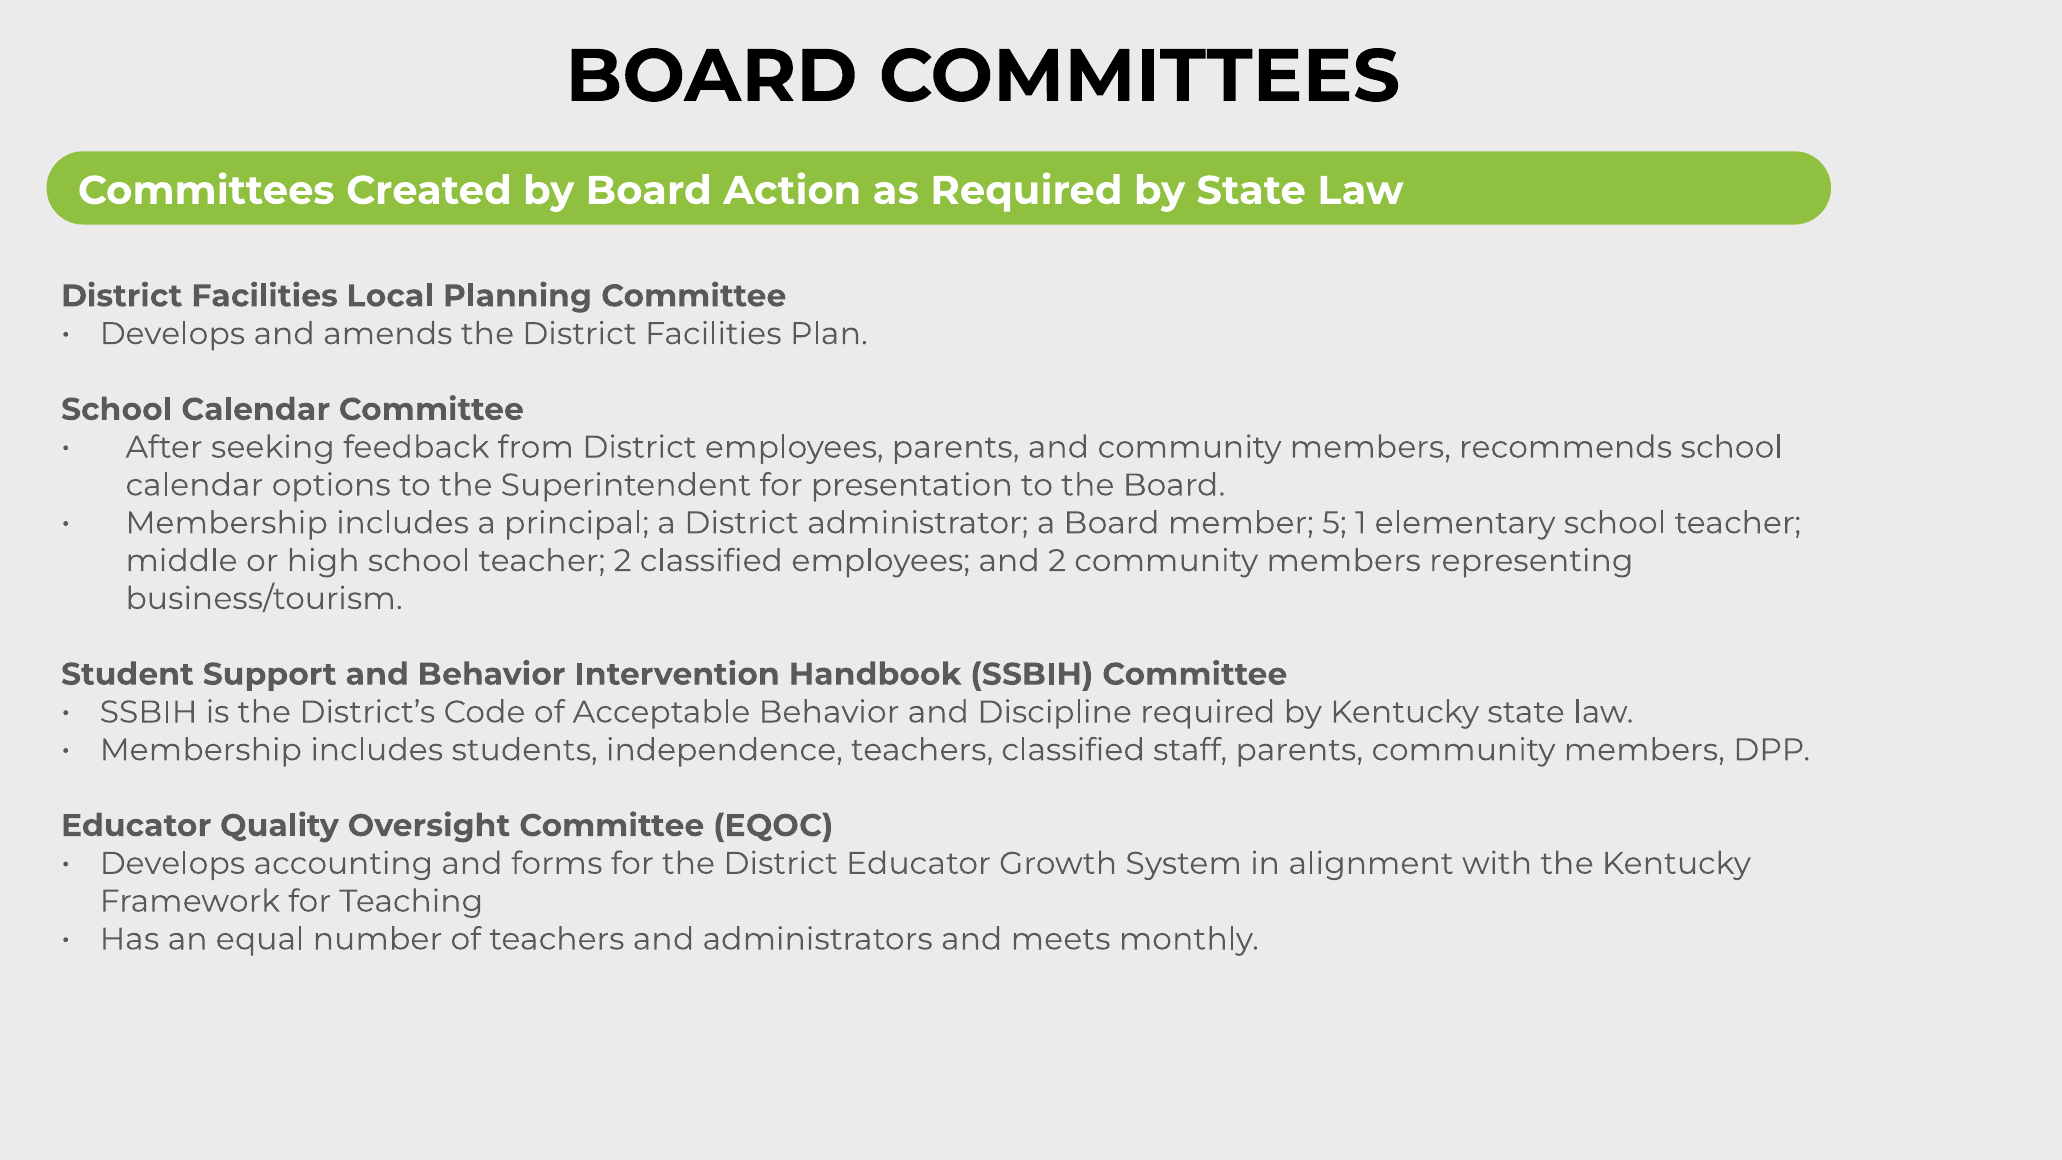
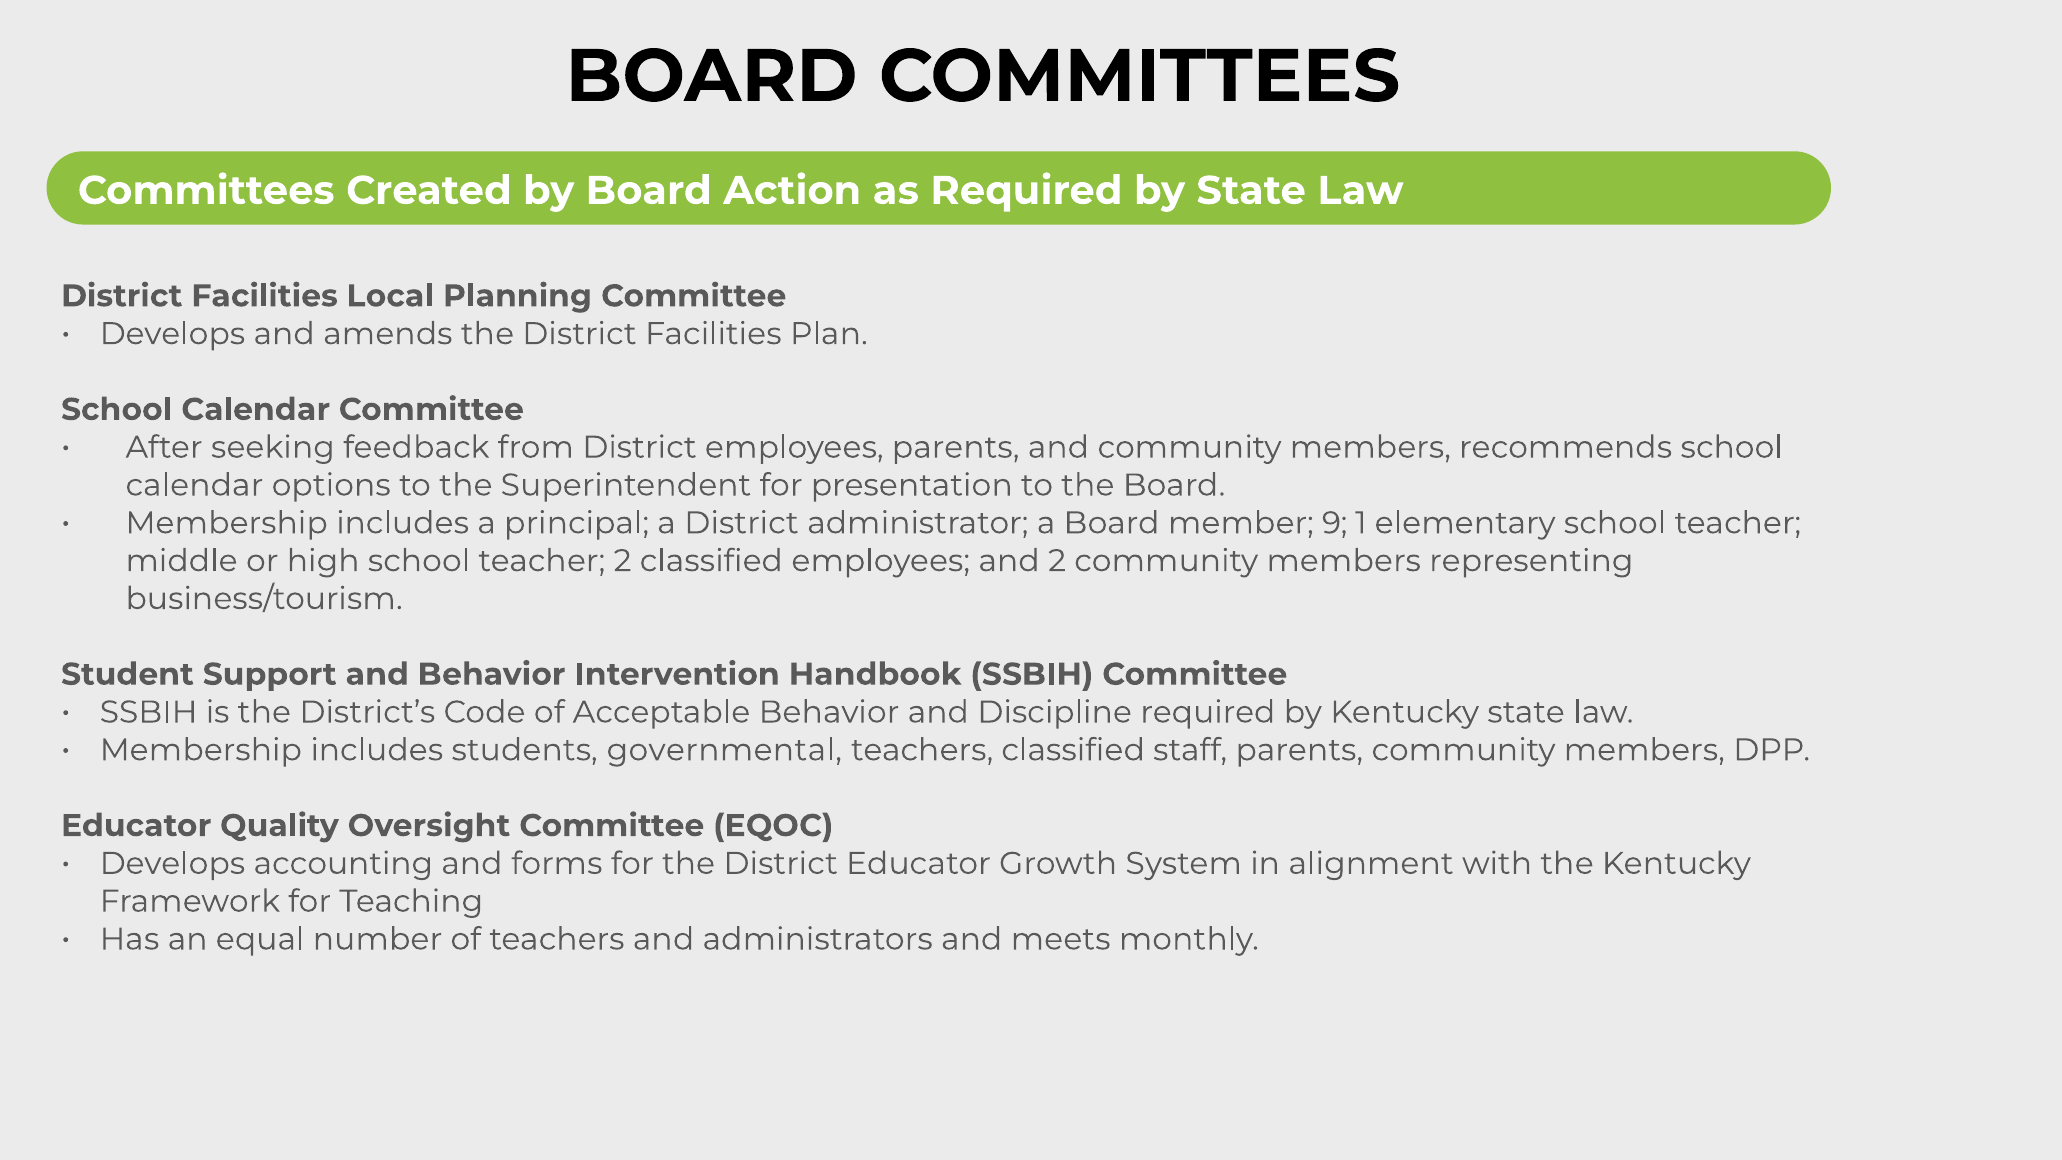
5: 5 -> 9 (1335, 523)
independence: independence -> governmental (724, 750)
